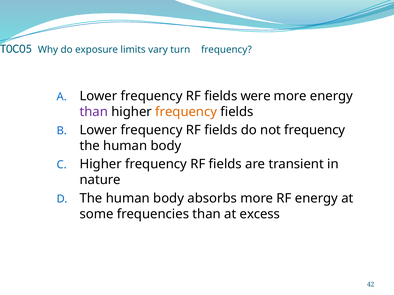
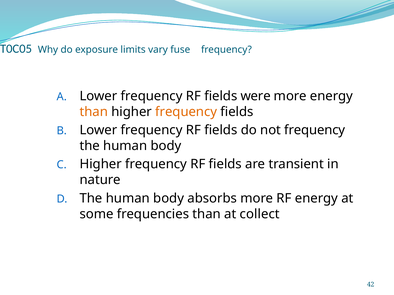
turn: turn -> fuse (180, 50)
than colour: purple -> orange (94, 112)
excess: excess -> collect (260, 214)
